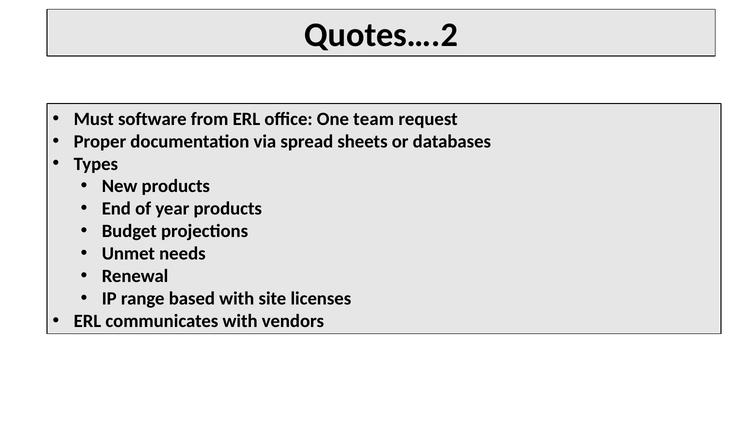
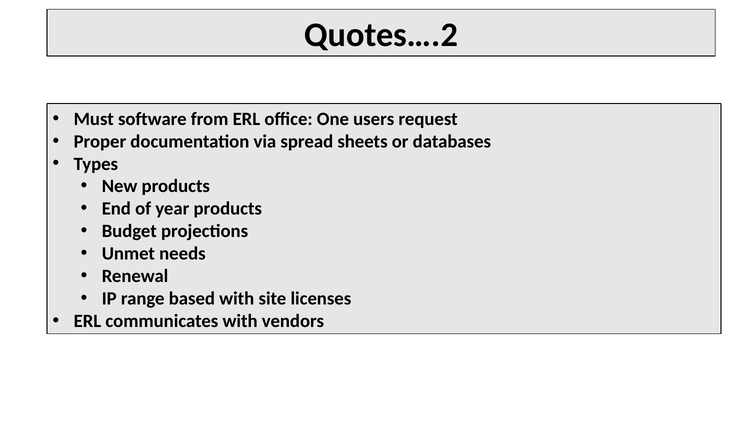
team: team -> users (374, 119)
